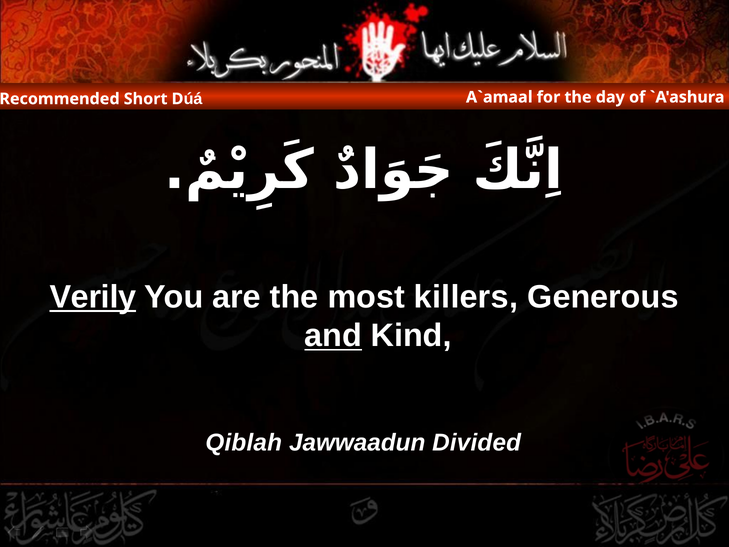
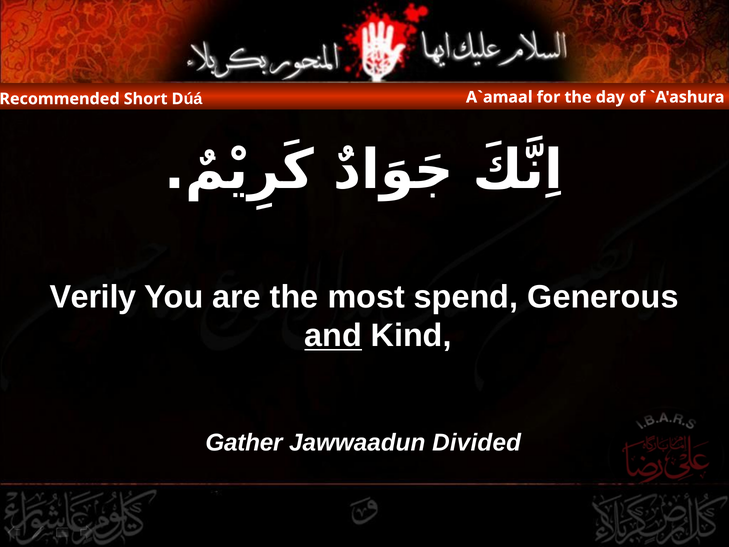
Verily underline: present -> none (93, 297)
killers: killers -> spend (466, 297)
Qiblah: Qiblah -> Gather (244, 442)
